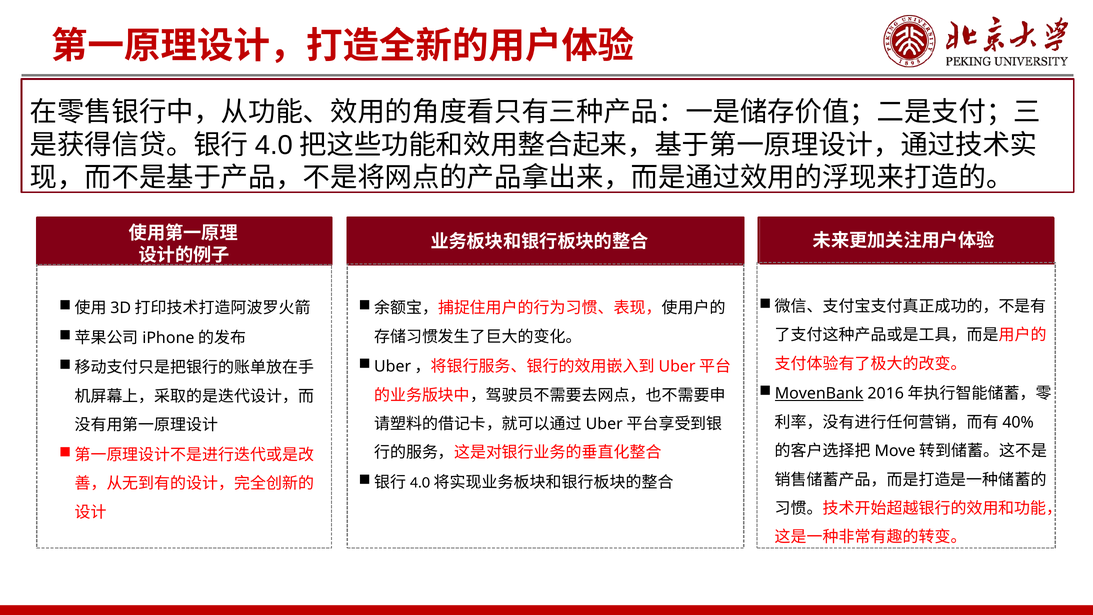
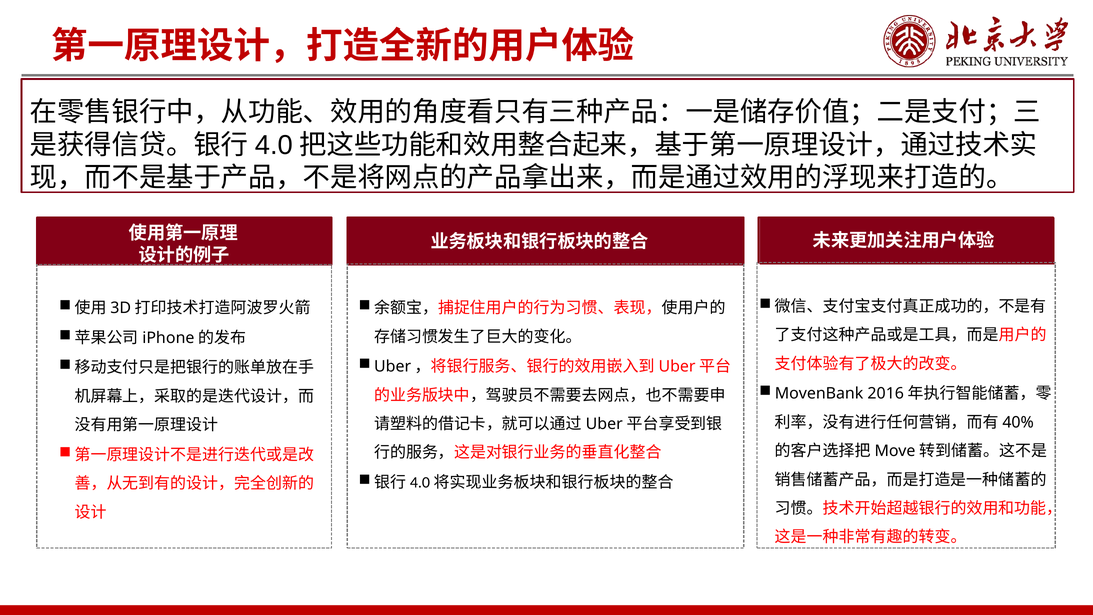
MovenBank underline: present -> none (819, 394)
